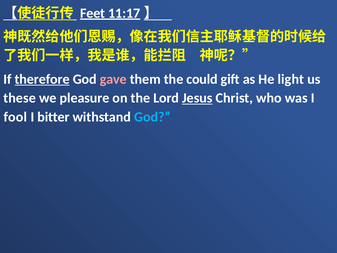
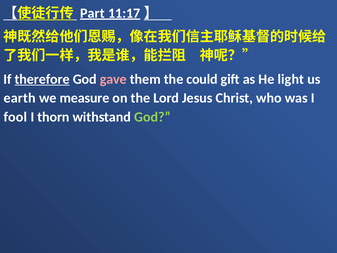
Feet: Feet -> Part (92, 13)
these: these -> earth (20, 98)
pleasure: pleasure -> measure (85, 98)
Jesus underline: present -> none (197, 98)
bitter: bitter -> thorn (53, 117)
God colour: light blue -> light green (152, 117)
